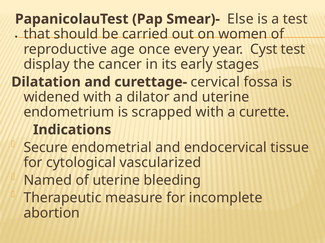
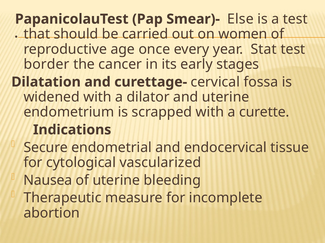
Cyst: Cyst -> Stat (264, 49)
display: display -> border (47, 64)
Named: Named -> Nausea (48, 181)
